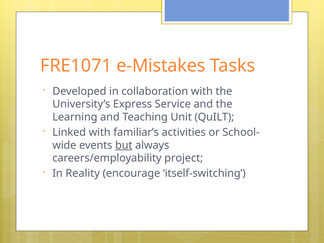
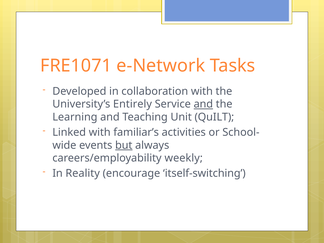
e-Mistakes: e-Mistakes -> e-Network (161, 66)
Express: Express -> Entirely (132, 104)
and underline: none -> present (203, 104)
project: project -> weekly (184, 158)
